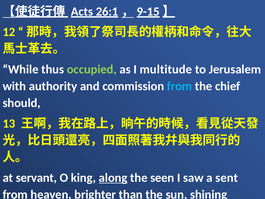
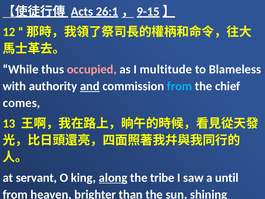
occupied colour: light green -> pink (92, 69)
Jerusalem: Jerusalem -> Blameless (235, 69)
and underline: none -> present (90, 86)
should: should -> comes (22, 103)
seen: seen -> tribe (162, 178)
sent: sent -> until (227, 178)
